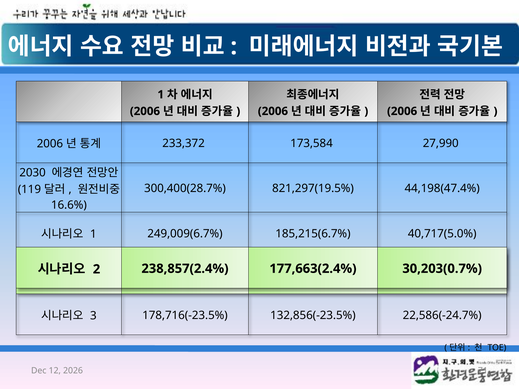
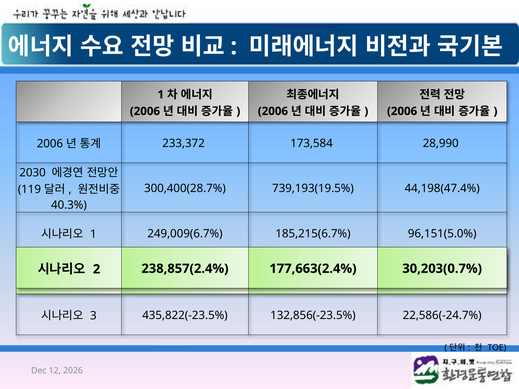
27,990: 27,990 -> 28,990 (441, 143)
821,297(19.5%: 821,297(19.5% -> 739,193(19.5% (313, 189)
16.6%: 16.6% -> 40.3% (69, 205)
40,717(5.0%: 40,717(5.0% -> 96,151(5.0% (442, 234)
178,716(-23.5%: 178,716(-23.5% -> 435,822(-23.5% (185, 316)
